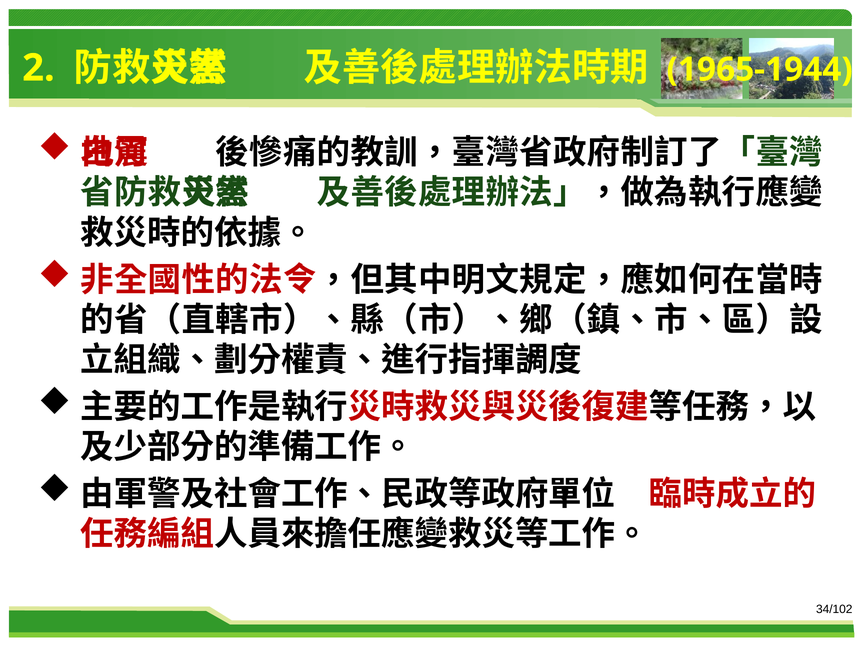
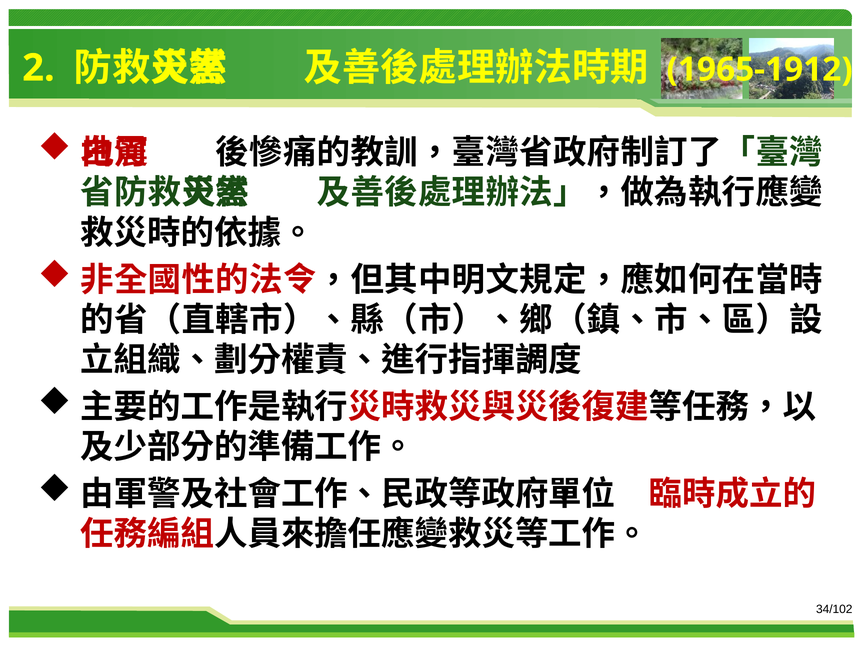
1965-1944: 1965-1944 -> 1965-1912 (760, 70)
